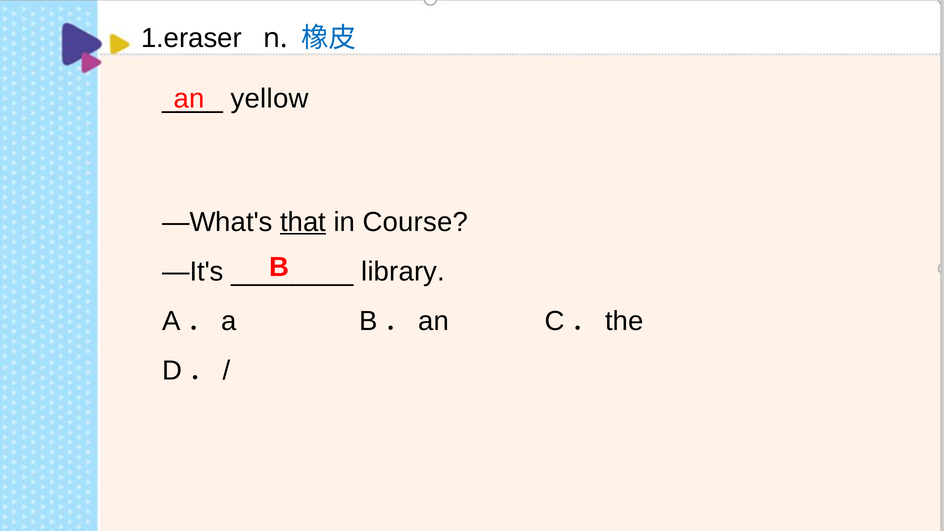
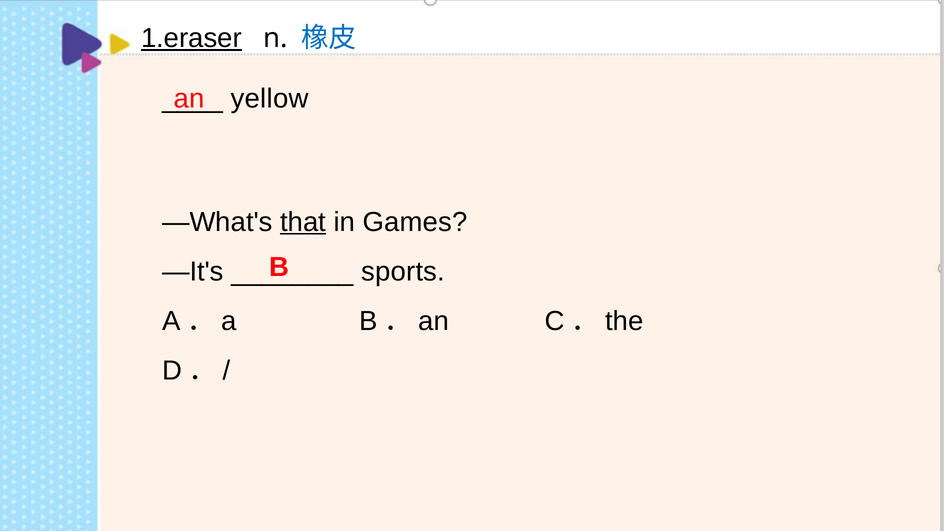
1.eraser underline: none -> present (191, 38)
Course: Course -> Games (415, 222)
library: library -> sports (403, 272)
